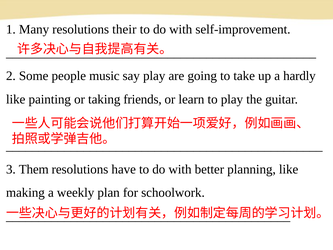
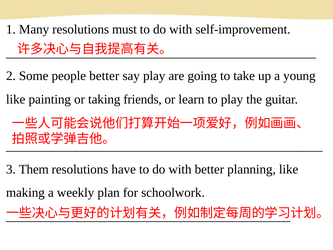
their: their -> must (124, 29)
people music: music -> better (104, 76)
hardly: hardly -> young (299, 76)
